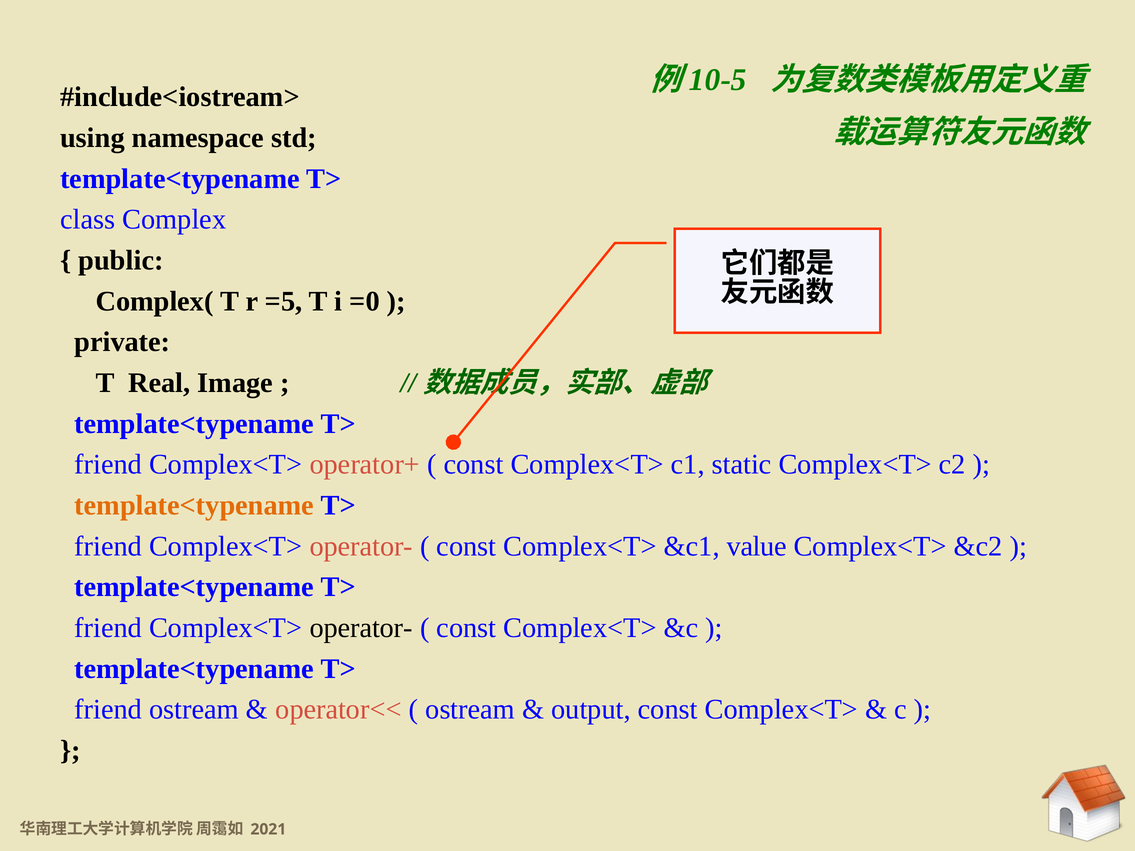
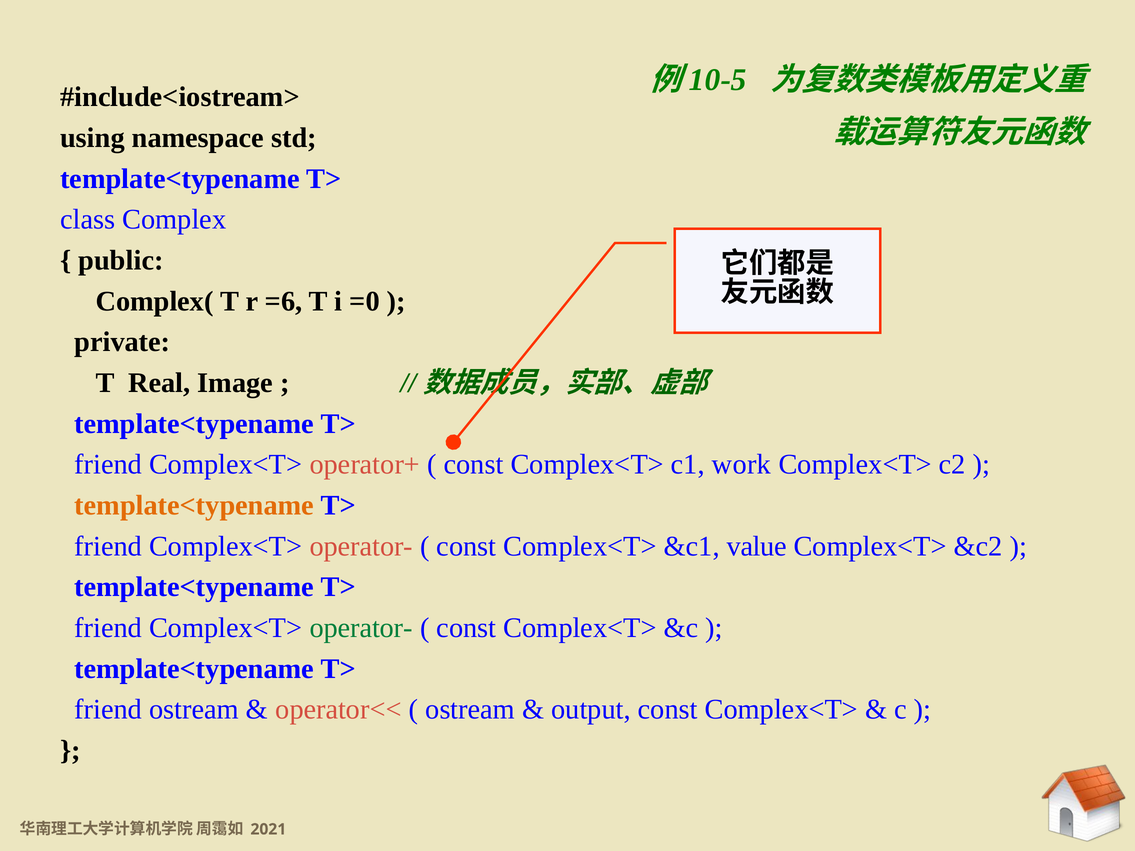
=5: =5 -> =6 (284, 301)
static: static -> work (742, 465)
operator- colour: black -> green (361, 628)
